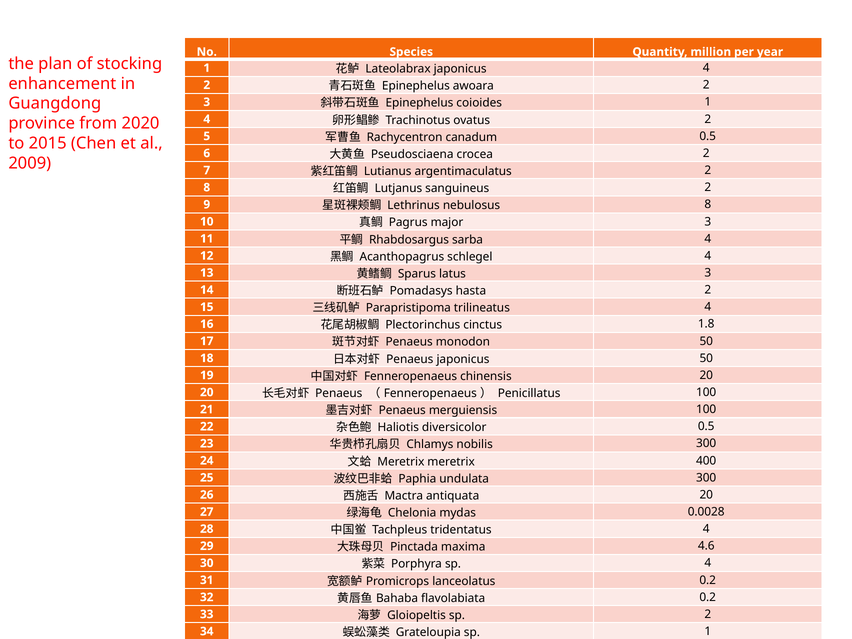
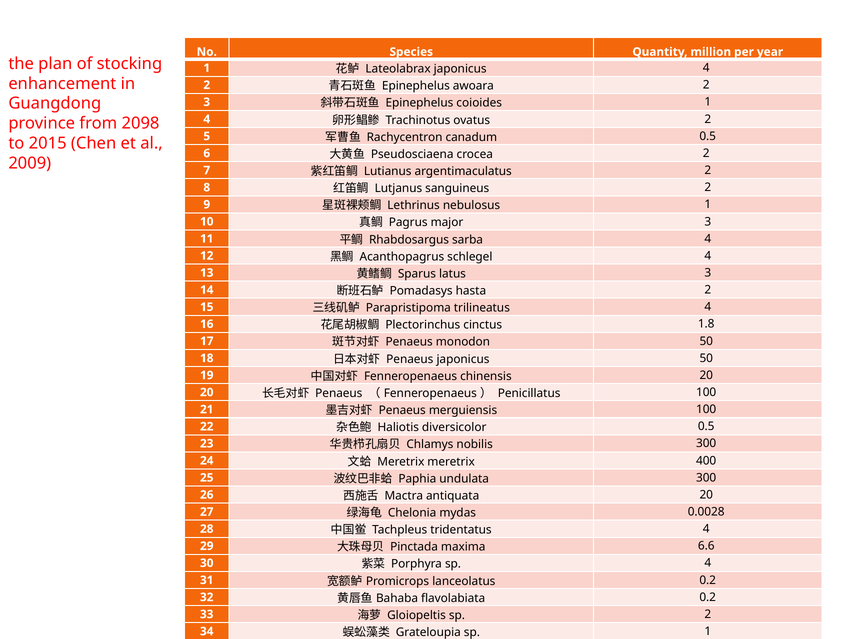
2020: 2020 -> 2098 (140, 123)
8: 8 -> 1 (708, 205)
4.6: 4.6 -> 6.6 (706, 546)
